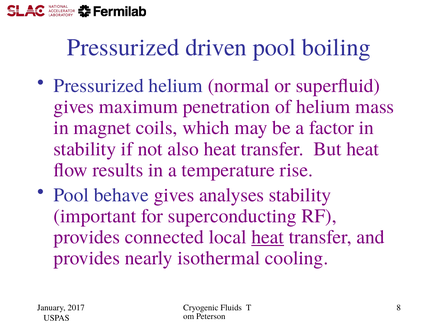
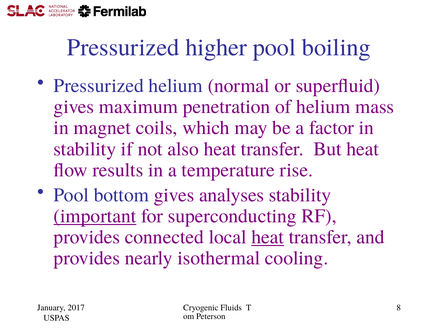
driven: driven -> higher (216, 47)
behave: behave -> bottom (121, 195)
important underline: none -> present (95, 216)
